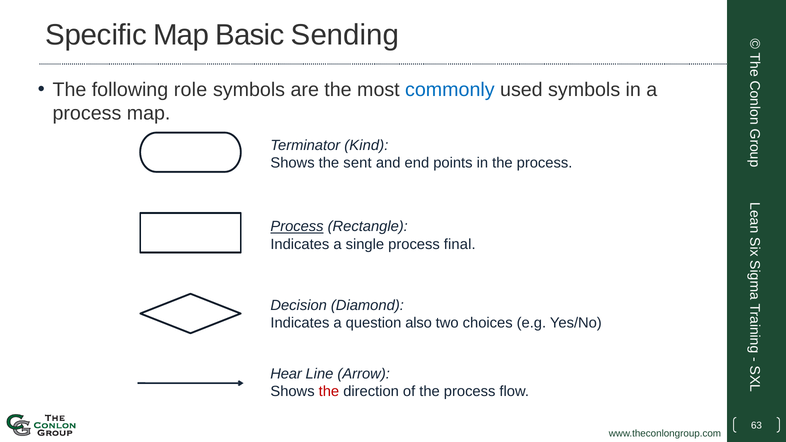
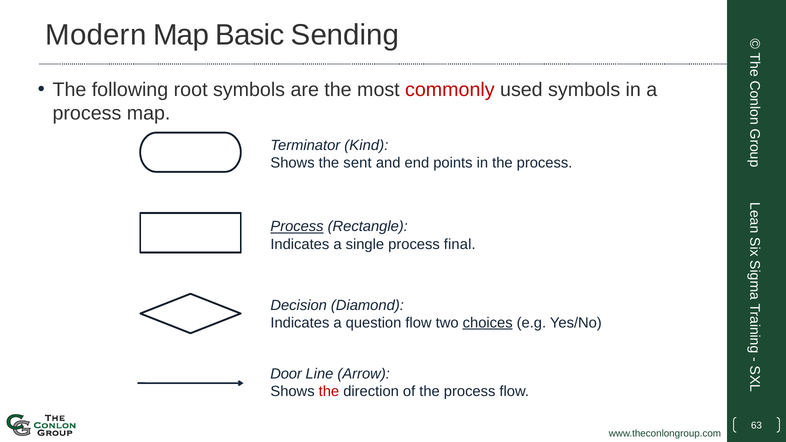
Specific: Specific -> Modern (96, 35)
role: role -> root (191, 90)
commonly colour: blue -> red (450, 90)
question also: also -> flow (419, 323)
choices underline: none -> present (488, 323)
Hear: Hear -> Door (286, 374)
